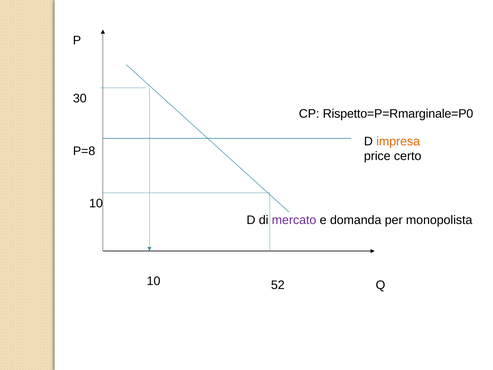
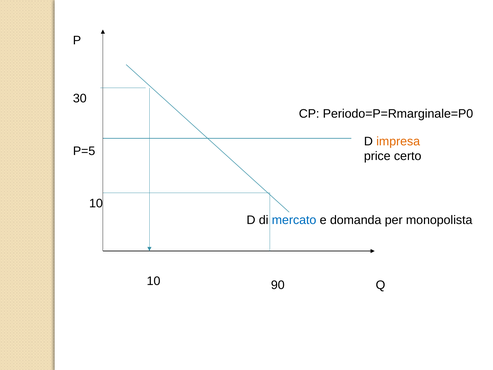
Rispetto=P=Rmarginale=P0: Rispetto=P=Rmarginale=P0 -> Periodo=P=Rmarginale=P0 (398, 114)
P=8: P=8 -> P=5 (84, 151)
mercato colour: purple -> blue (294, 220)
52: 52 -> 90 (278, 285)
